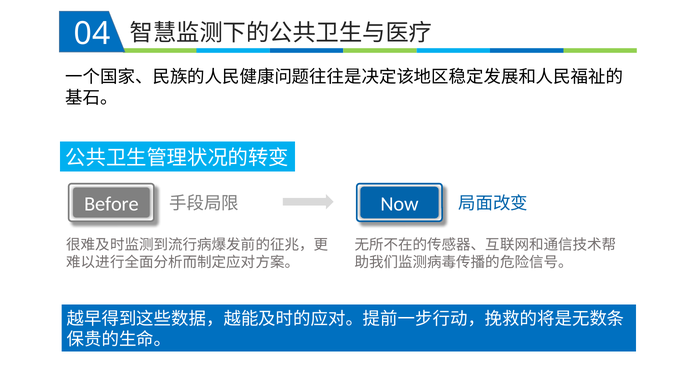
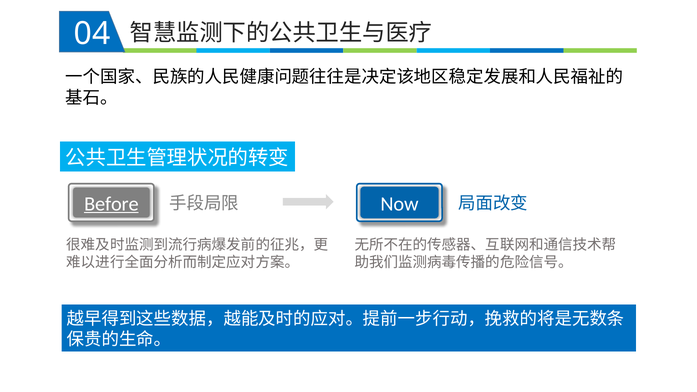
Before underline: none -> present (111, 204)
